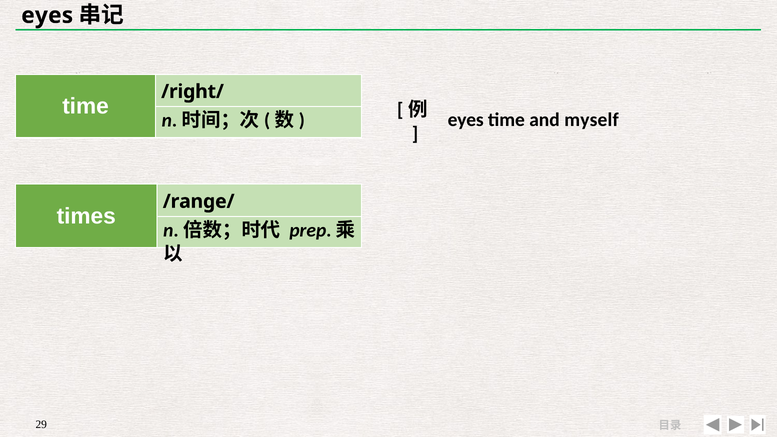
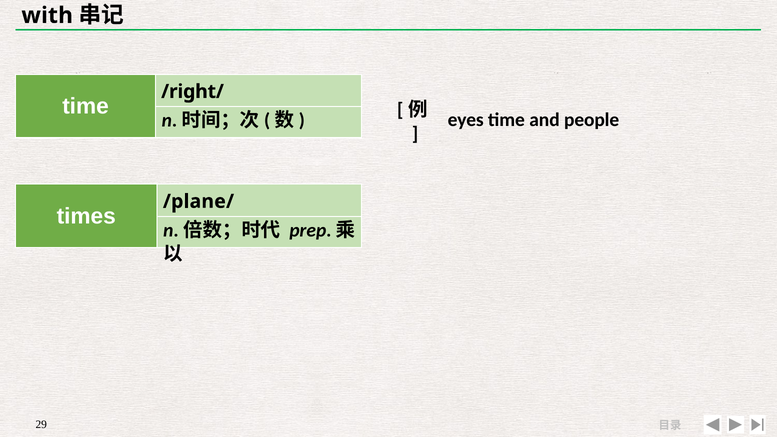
eyes: eyes -> with (47, 15)
myself: myself -> people (592, 120)
/range/: /range/ -> /plane/ (198, 201)
